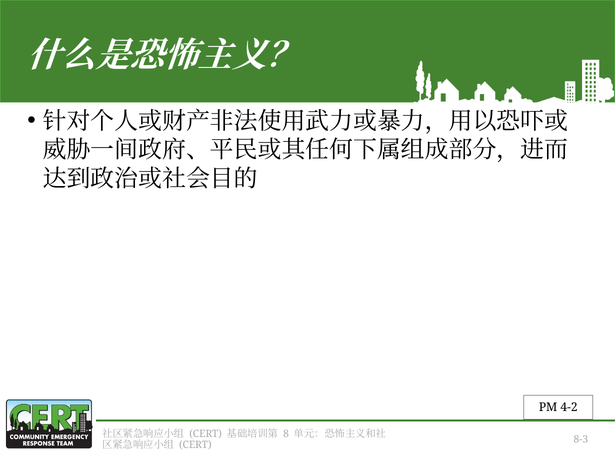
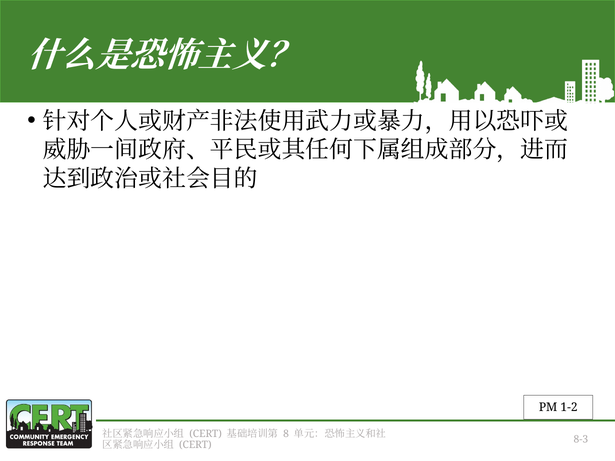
4-2: 4-2 -> 1-2 (569, 407)
